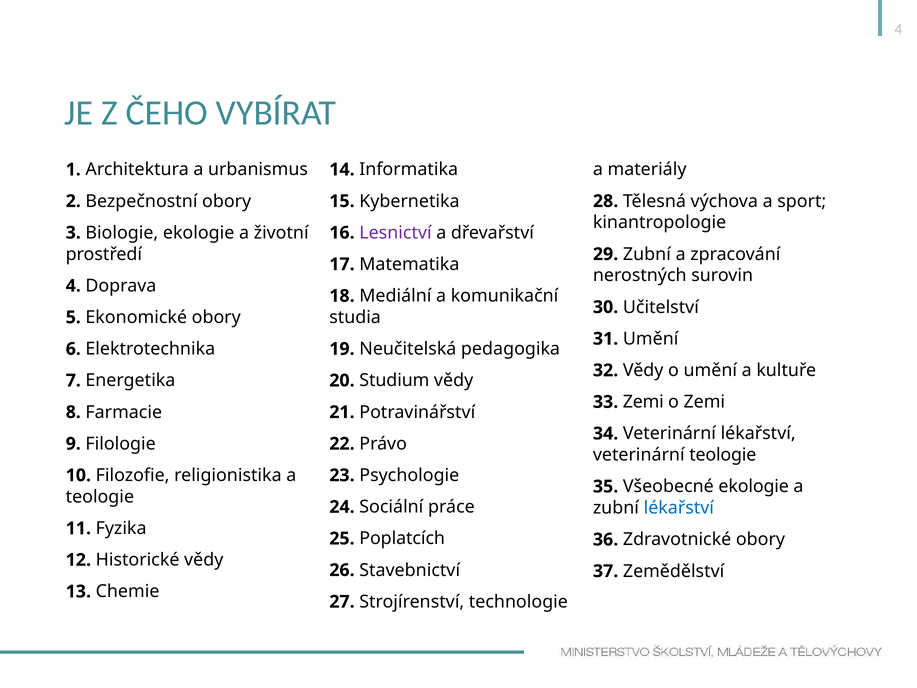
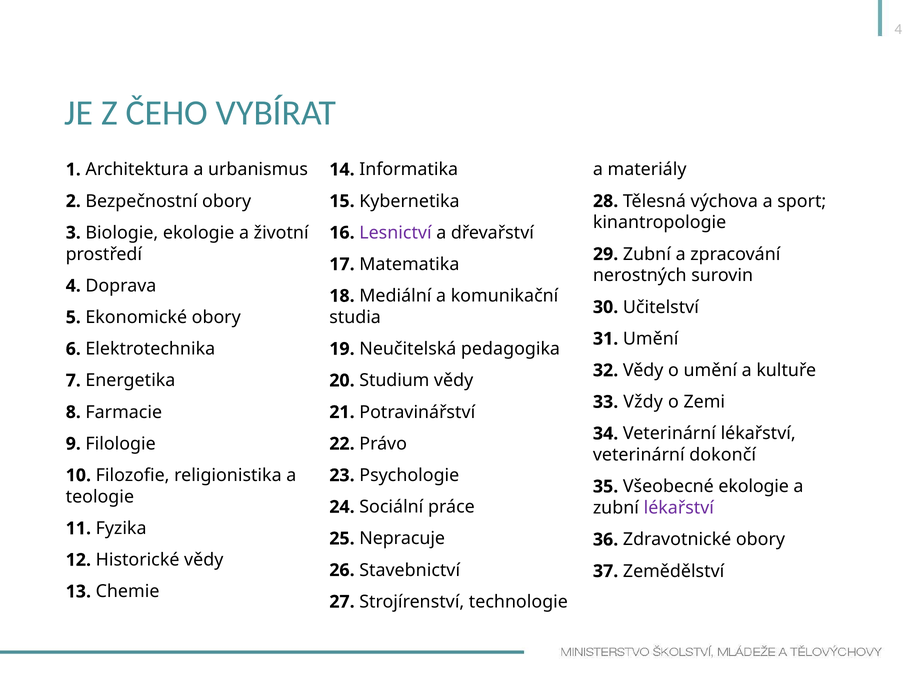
33 Zemi: Zemi -> Vždy (643, 402)
veterinární teologie: teologie -> dokončí (723, 455)
lékařství colour: blue -> purple (679, 508)
Poplatcích: Poplatcích -> Nepracuje (402, 538)
